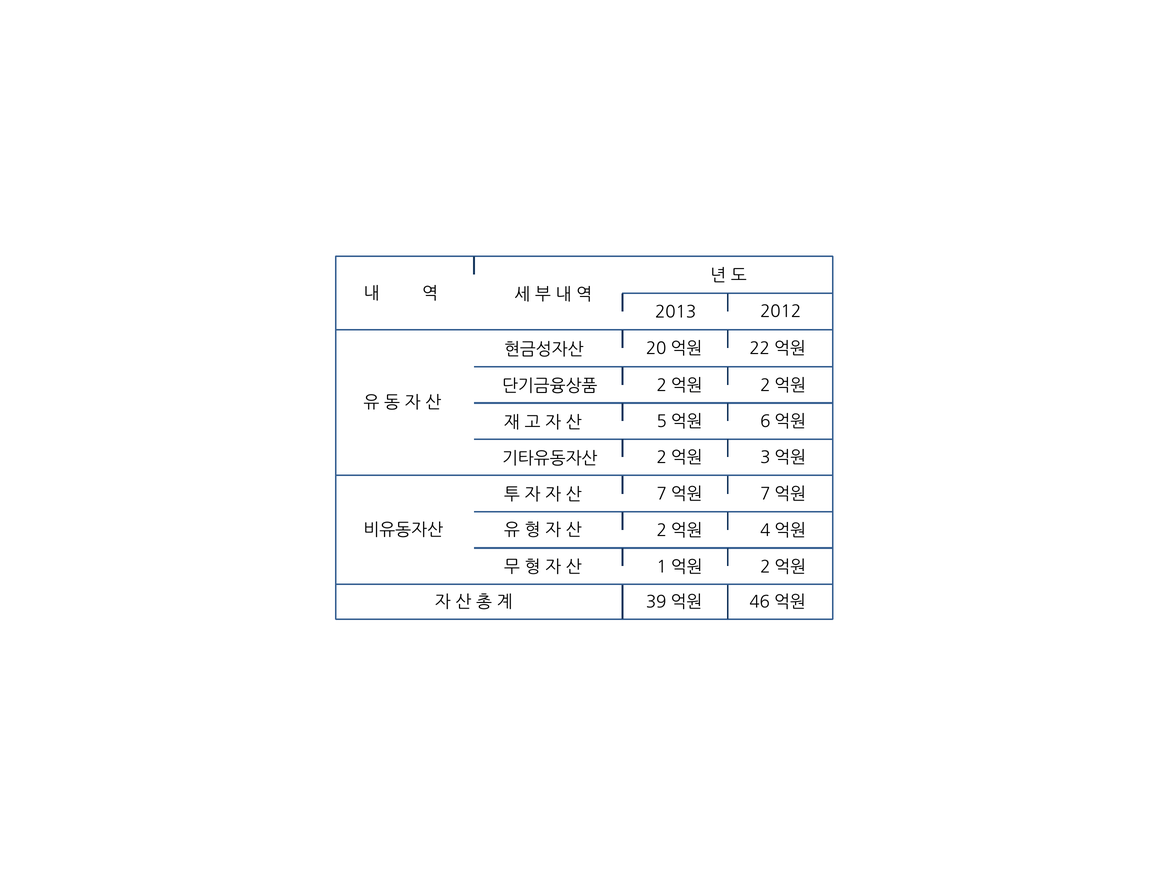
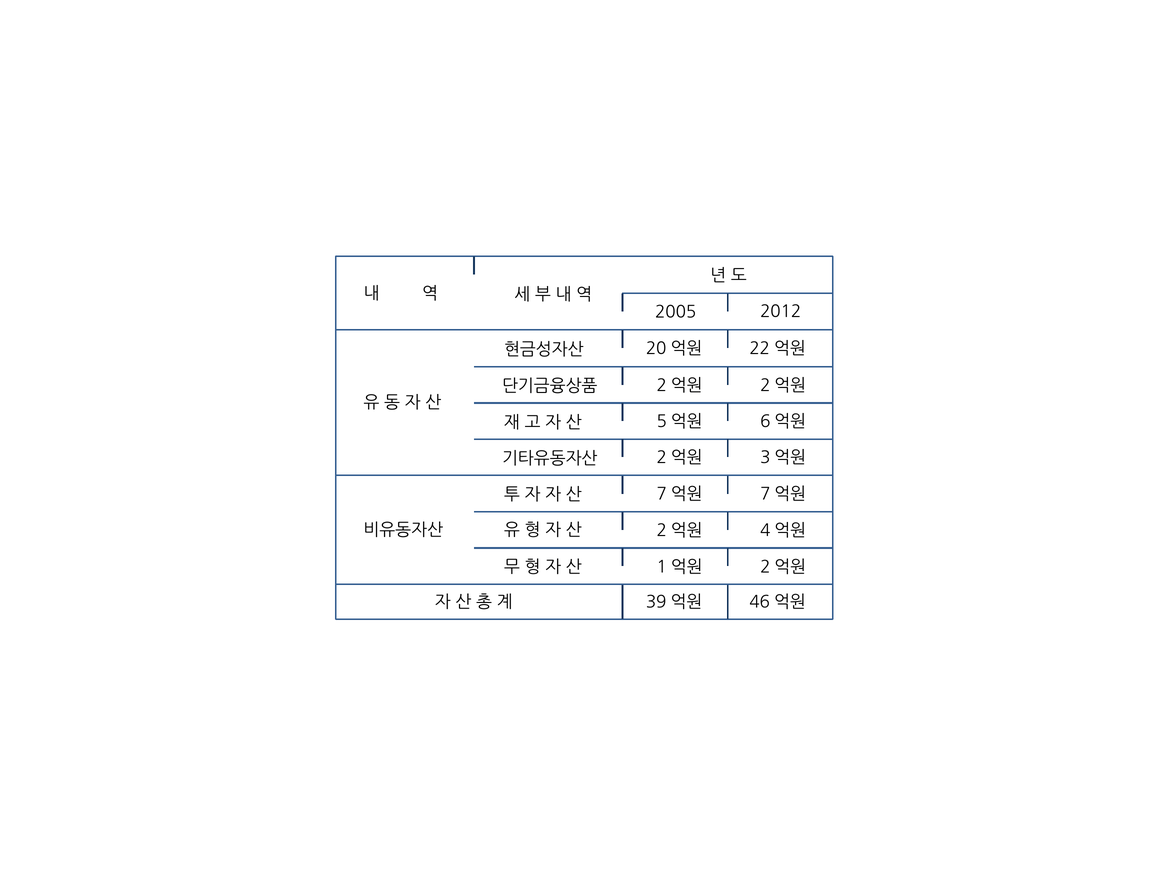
2013: 2013 -> 2005 (676, 312)
